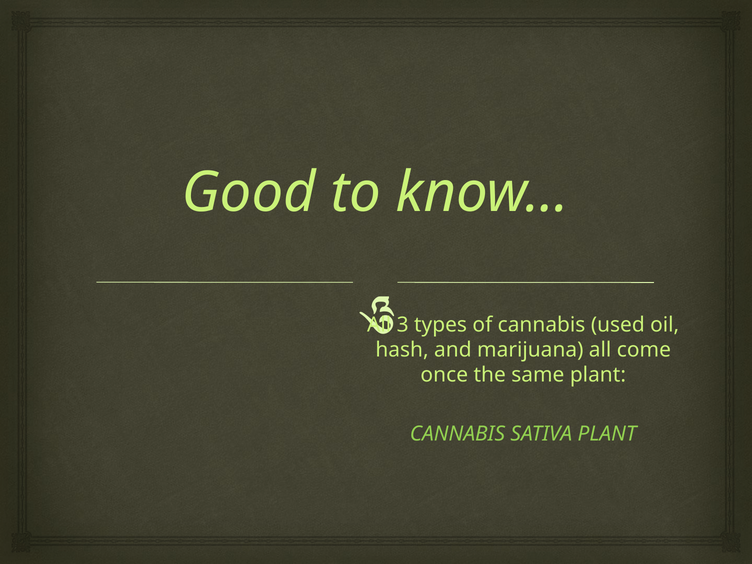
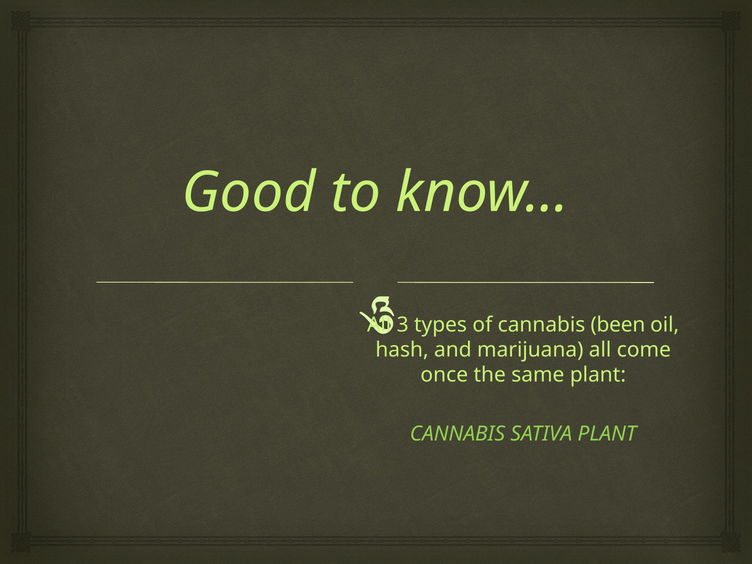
used: used -> been (618, 325)
